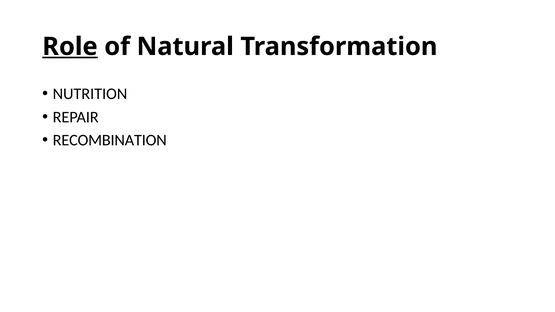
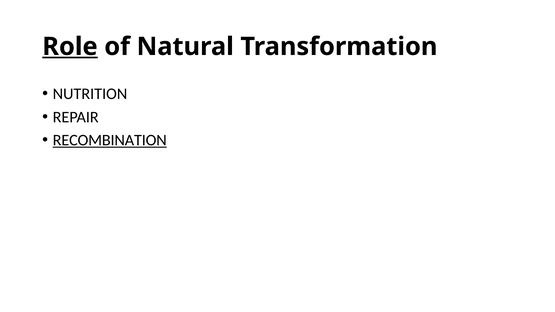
RECOMBINATION underline: none -> present (110, 140)
